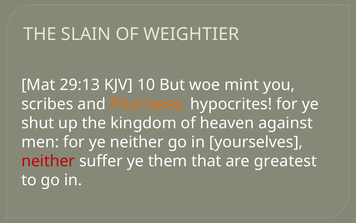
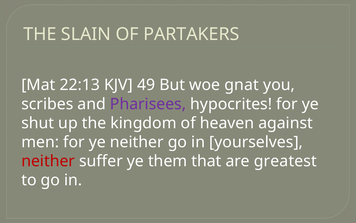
WEIGHTIER: WEIGHTIER -> PARTAKERS (191, 34)
29:13: 29:13 -> 22:13 (80, 85)
10: 10 -> 49 (146, 85)
mint: mint -> gnat (242, 85)
Pharisees colour: orange -> purple (148, 104)
